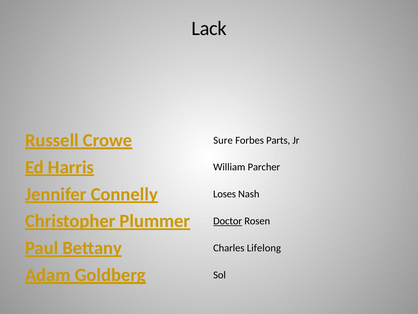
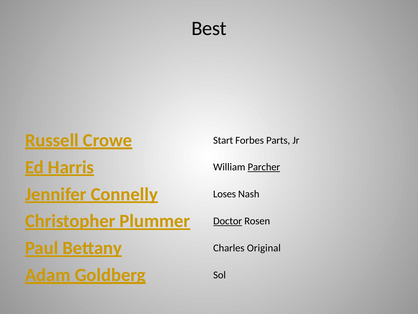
Lack: Lack -> Best (209, 28)
Sure: Sure -> Start (223, 140)
Parcher underline: none -> present (264, 167)
Lifelong: Lifelong -> Original (264, 248)
